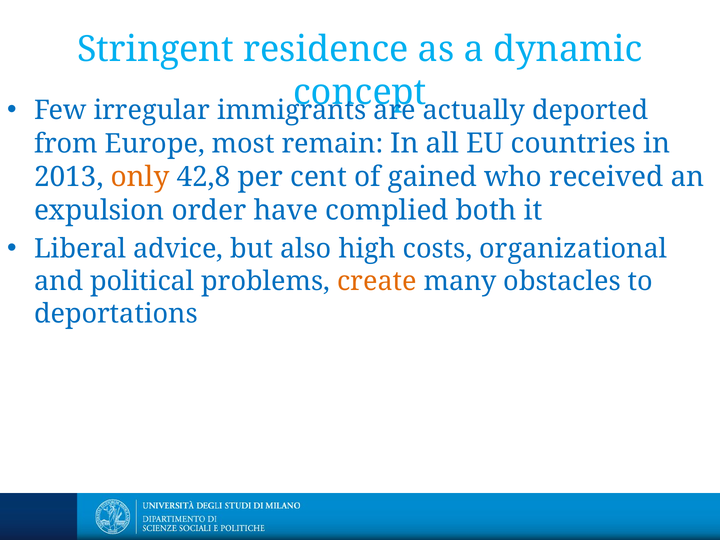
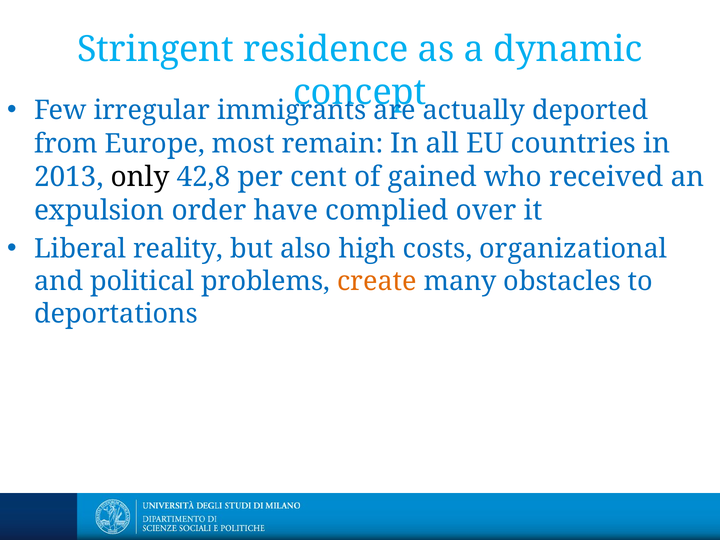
only colour: orange -> black (140, 177)
both: both -> over (486, 211)
advice: advice -> reality (178, 249)
